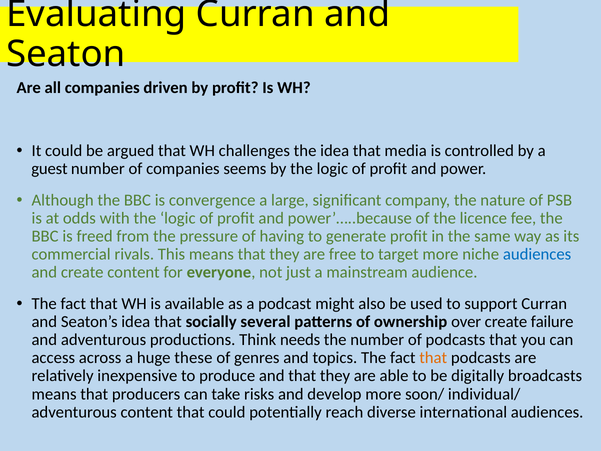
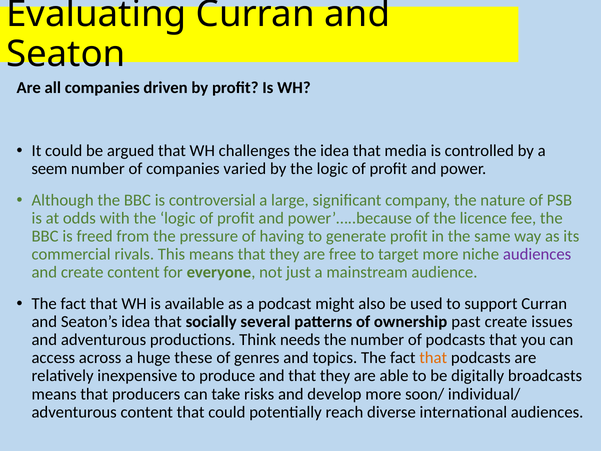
guest: guest -> seem (49, 169)
seems: seems -> varied (245, 169)
convergence: convergence -> controversial (212, 200)
audiences colour: blue -> purple (537, 254)
over: over -> past (466, 322)
failure: failure -> issues (552, 322)
